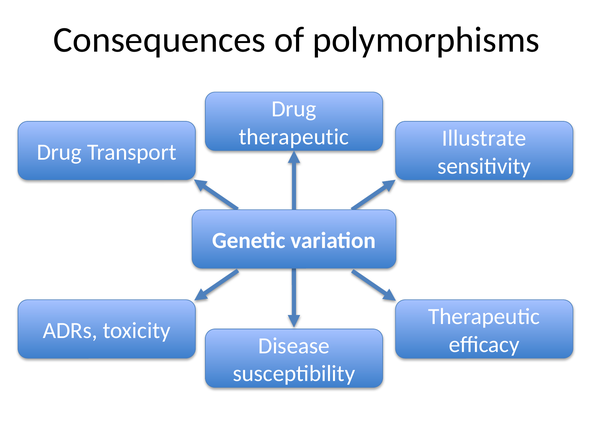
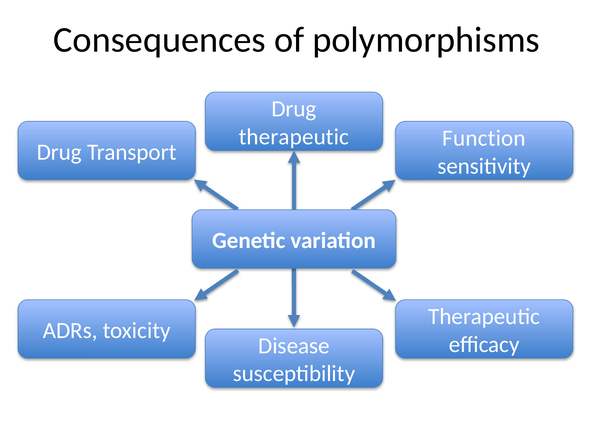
Illustrate: Illustrate -> Function (484, 138)
